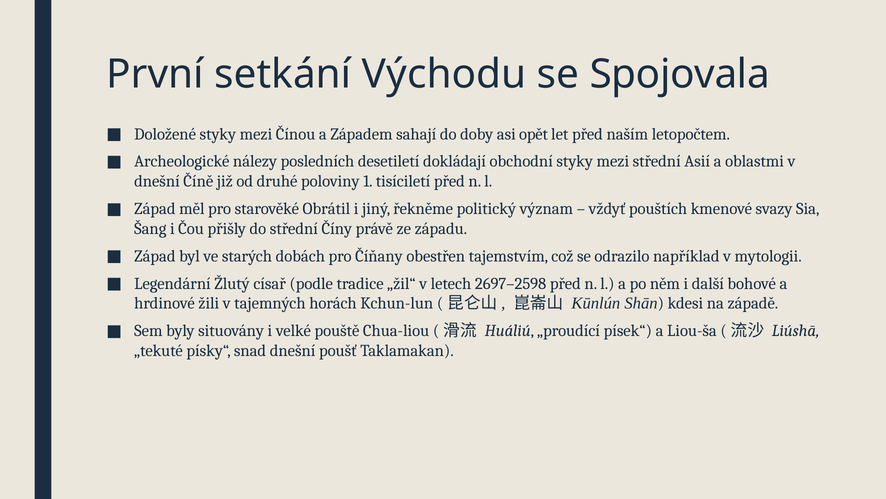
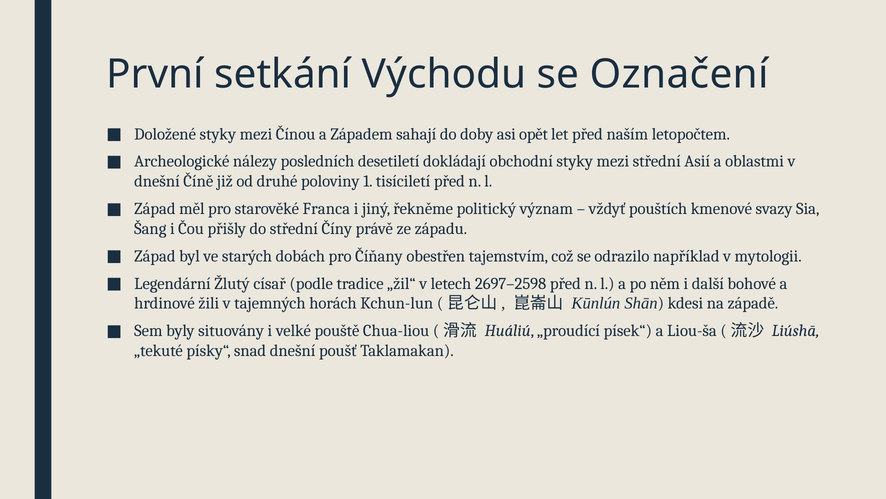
Spojovala: Spojovala -> Označení (679, 74)
Obrátil: Obrátil -> Franca (326, 209)
